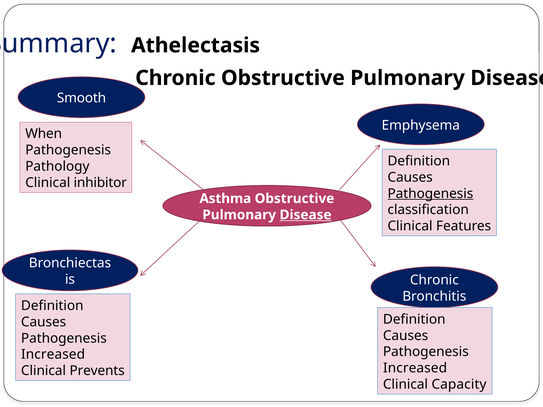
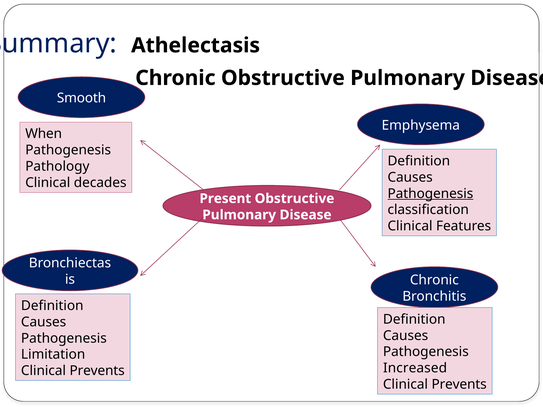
inhibitor: inhibitor -> decades (100, 183)
Asthma: Asthma -> Present (225, 199)
Disease underline: present -> none (306, 215)
Increased: Increased -> Limitation (53, 355)
Capacity: Capacity -> Prevents (459, 385)
